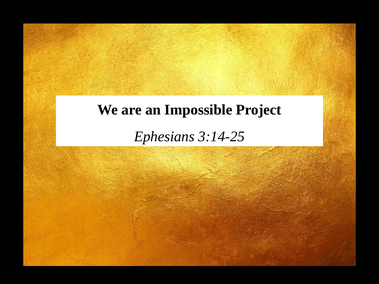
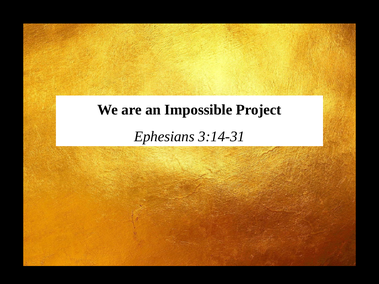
3:14-25: 3:14-25 -> 3:14-31 (222, 137)
